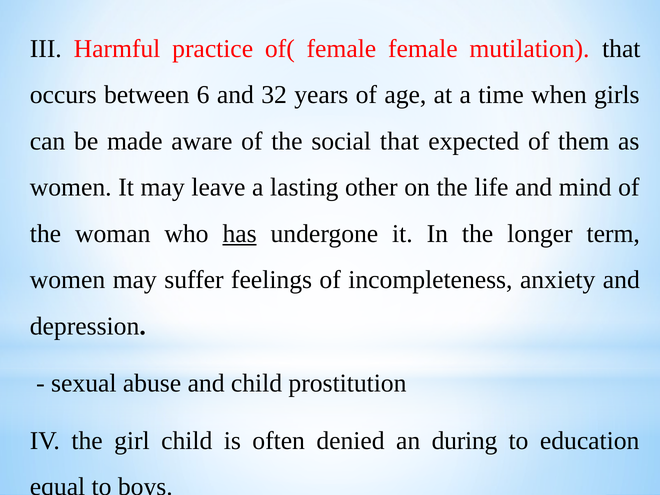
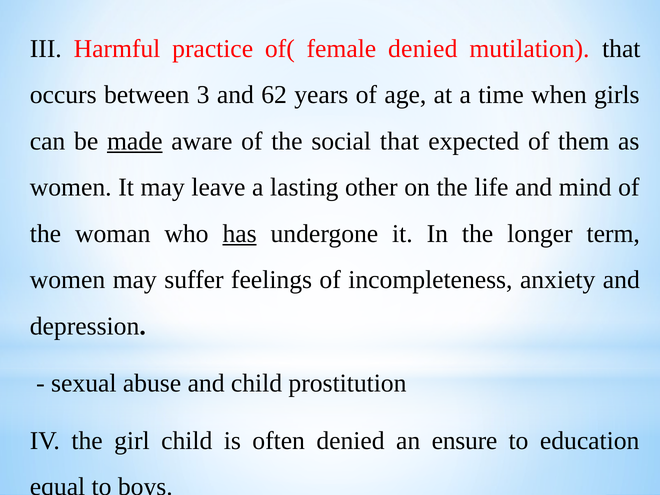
female female: female -> denied (423, 49)
6: 6 -> 3 (203, 95)
32: 32 -> 62 (274, 95)
made underline: none -> present (135, 141)
during: during -> ensure (465, 441)
